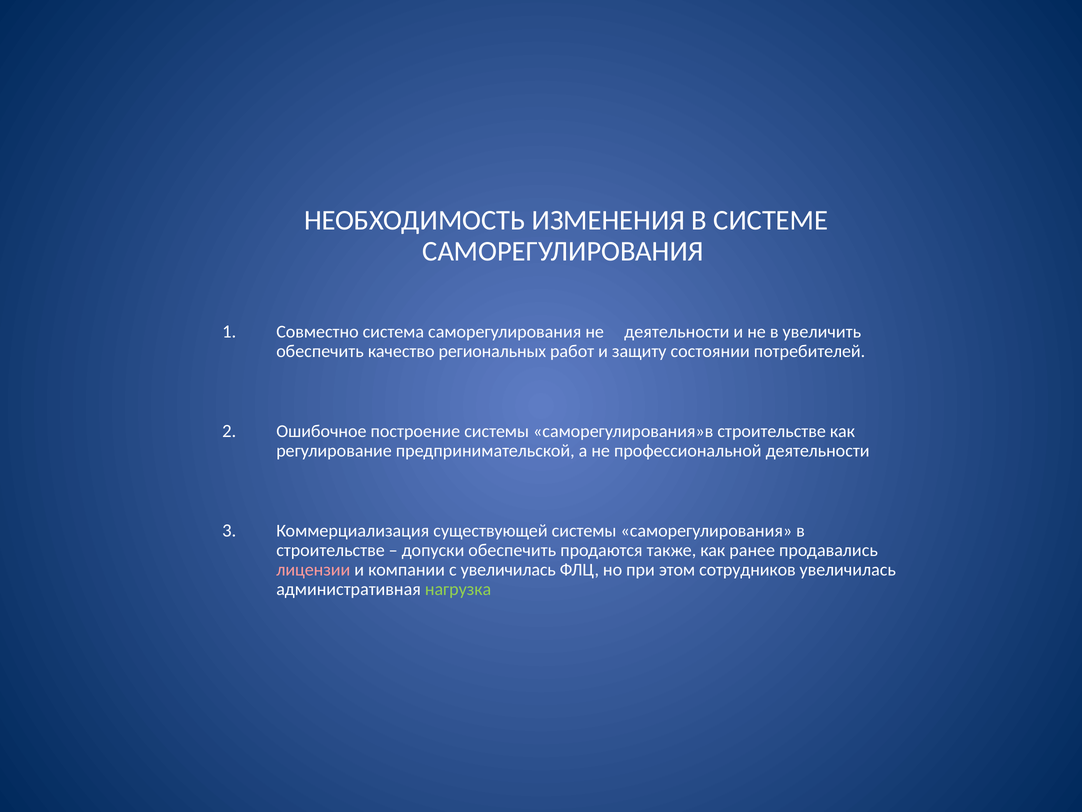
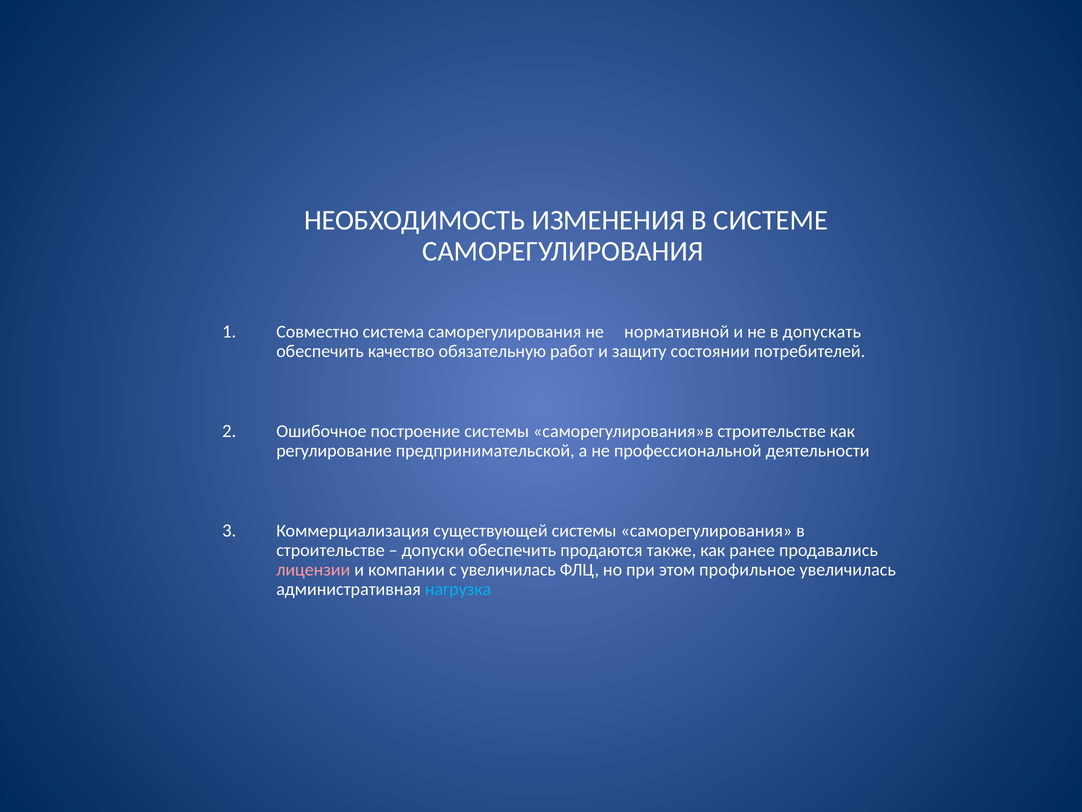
не деятельности: деятельности -> нормативной (677, 332)
увеличить: увеличить -> допускать (822, 332)
региональных: региональных -> обязательную (492, 351)
сотрудников: сотрудников -> профильное (747, 570)
нагрузка colour: light green -> light blue (458, 589)
